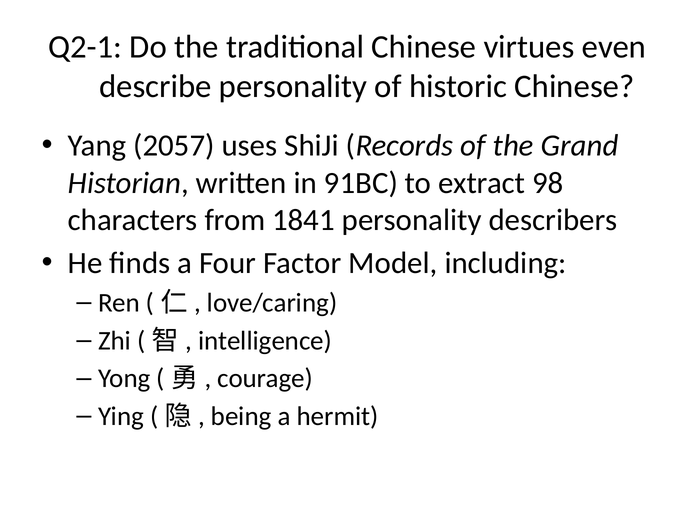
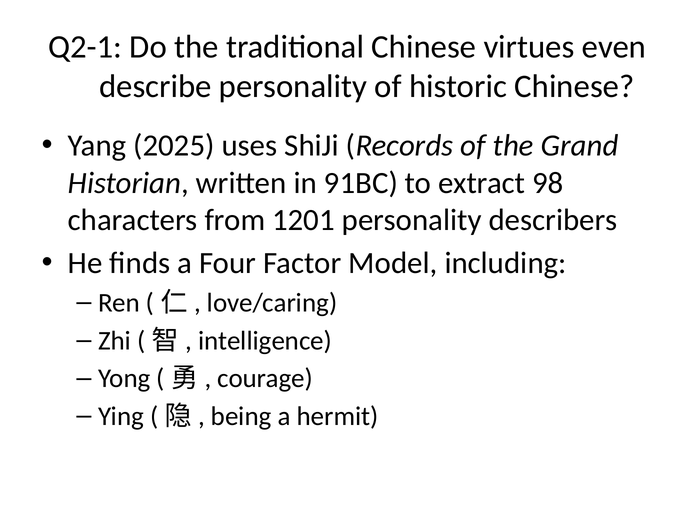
2057: 2057 -> 2025 (174, 146)
1841: 1841 -> 1201 (303, 220)
